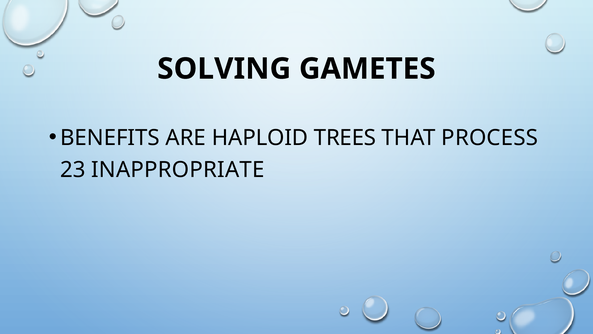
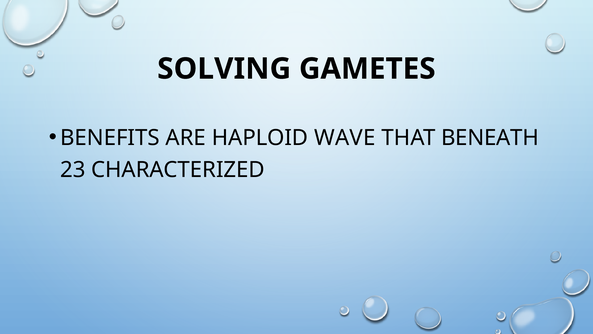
TREES: TREES -> WAVE (345, 138)
PROCESS: PROCESS -> BENEATH (490, 138)
INAPPROPRIATE: INAPPROPRIATE -> CHARACTERIZED (178, 170)
